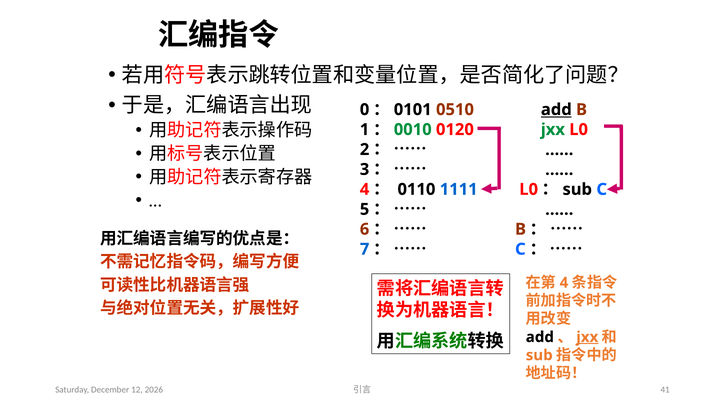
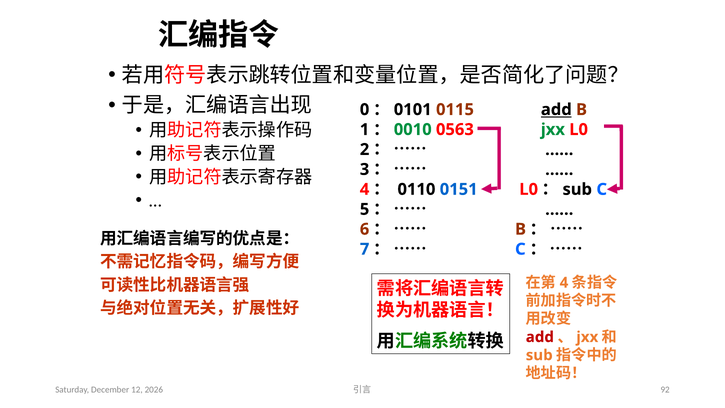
0510: 0510 -> 0115 (455, 110)
0120: 0120 -> 0563 (455, 129)
1111: 1111 -> 0151 (459, 189)
add colour: black -> red (540, 337)
jxx underline: present -> none (587, 337)
41: 41 -> 92 (665, 389)
